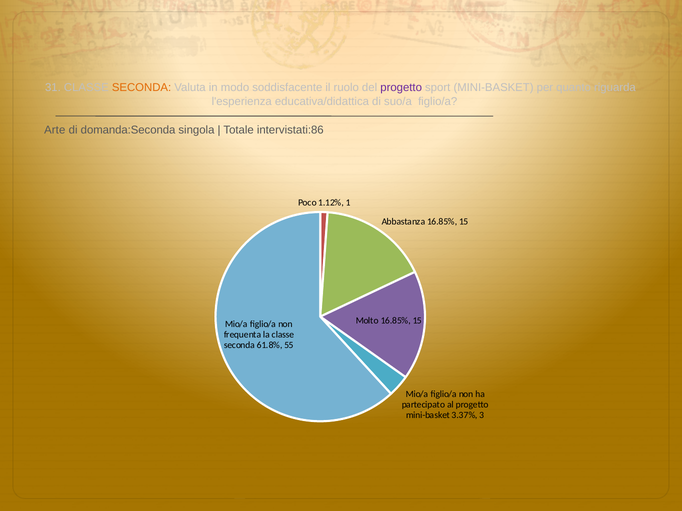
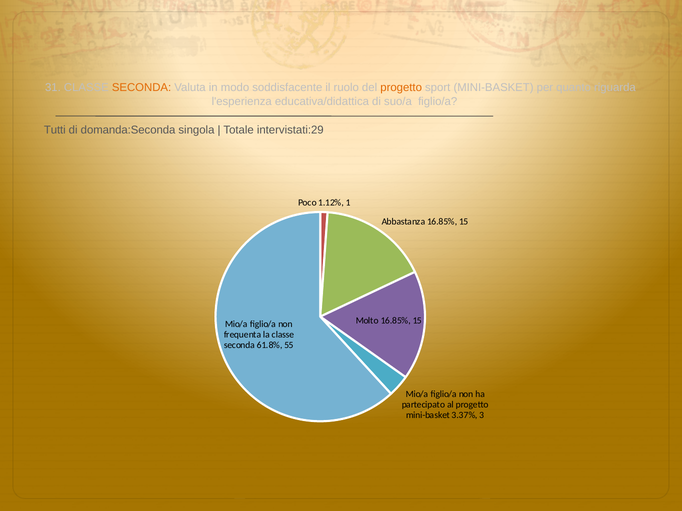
progetto colour: purple -> orange (401, 88)
Arte: Arte -> Tutti (55, 130)
intervistati:86: intervistati:86 -> intervistati:29 (290, 130)
